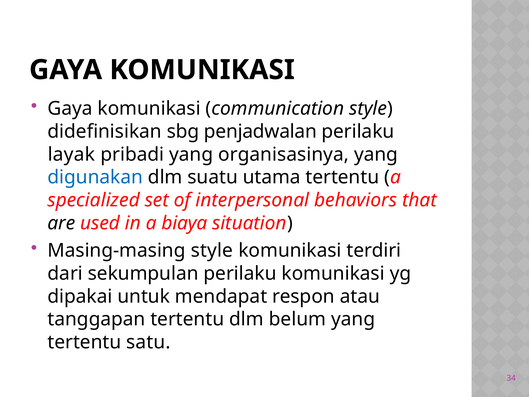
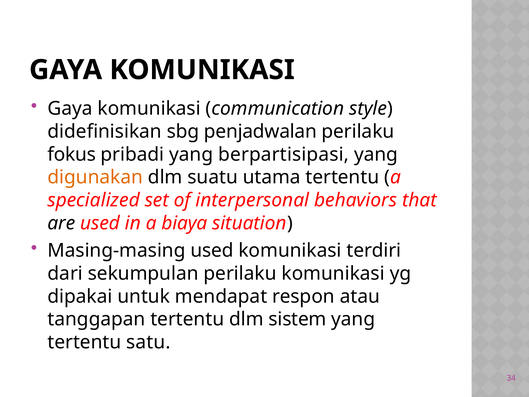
layak: layak -> fokus (72, 154)
organisasinya: organisasinya -> berpartisipasi (284, 154)
digunakan colour: blue -> orange (95, 177)
Masing-masing style: style -> used (212, 250)
belum: belum -> sistem (298, 319)
